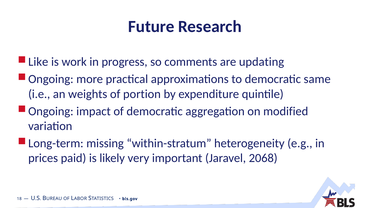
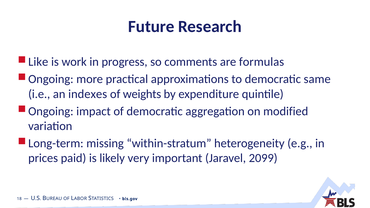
updating: updating -> formulas (262, 62)
weights: weights -> indexes (88, 94)
portion: portion -> weights (142, 94)
2068: 2068 -> 2099 (263, 158)
